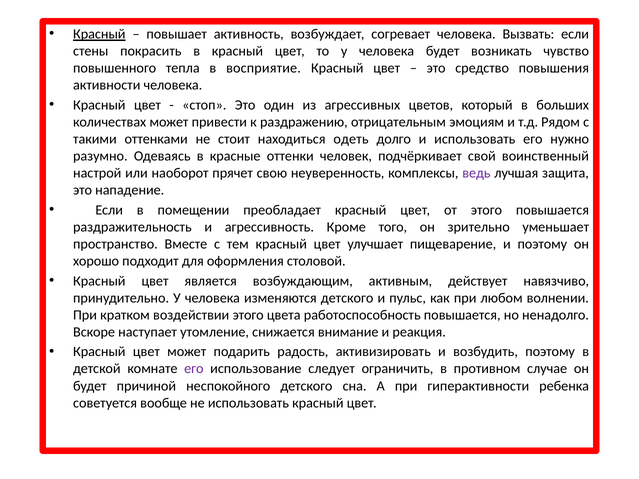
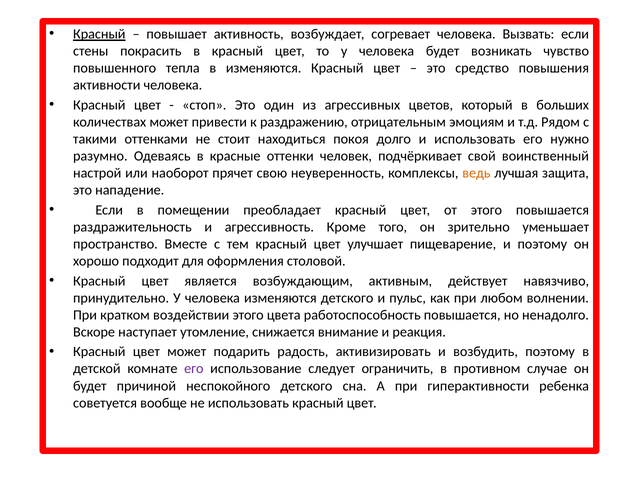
в восприятие: восприятие -> изменяются (264, 68)
одеть: одеть -> покоя (351, 139)
ведь colour: purple -> orange (476, 173)
